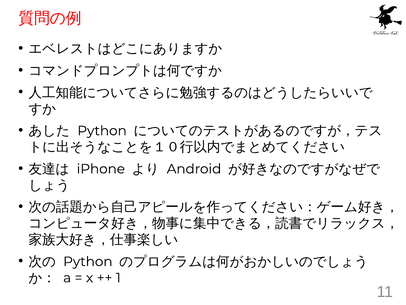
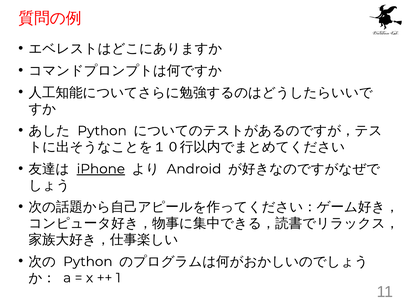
iPhone underline: none -> present (101, 169)
